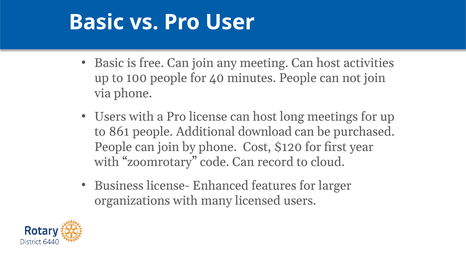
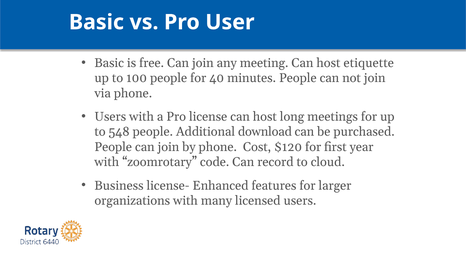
activities: activities -> etiquette (369, 63)
861: 861 -> 548 (119, 132)
